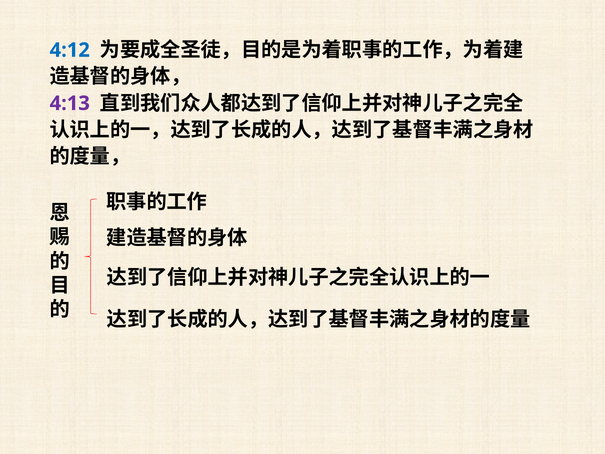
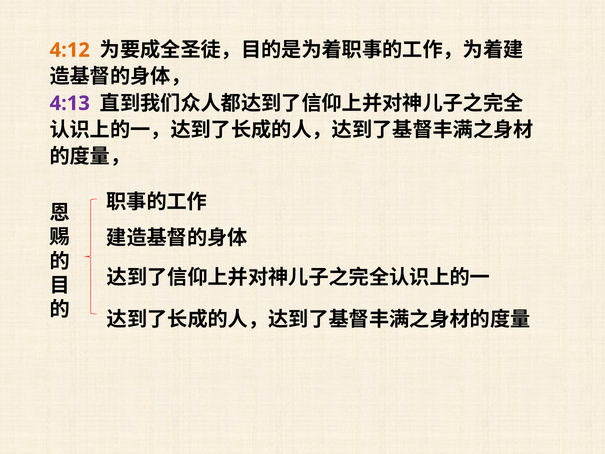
4:12 colour: blue -> orange (70, 50)
